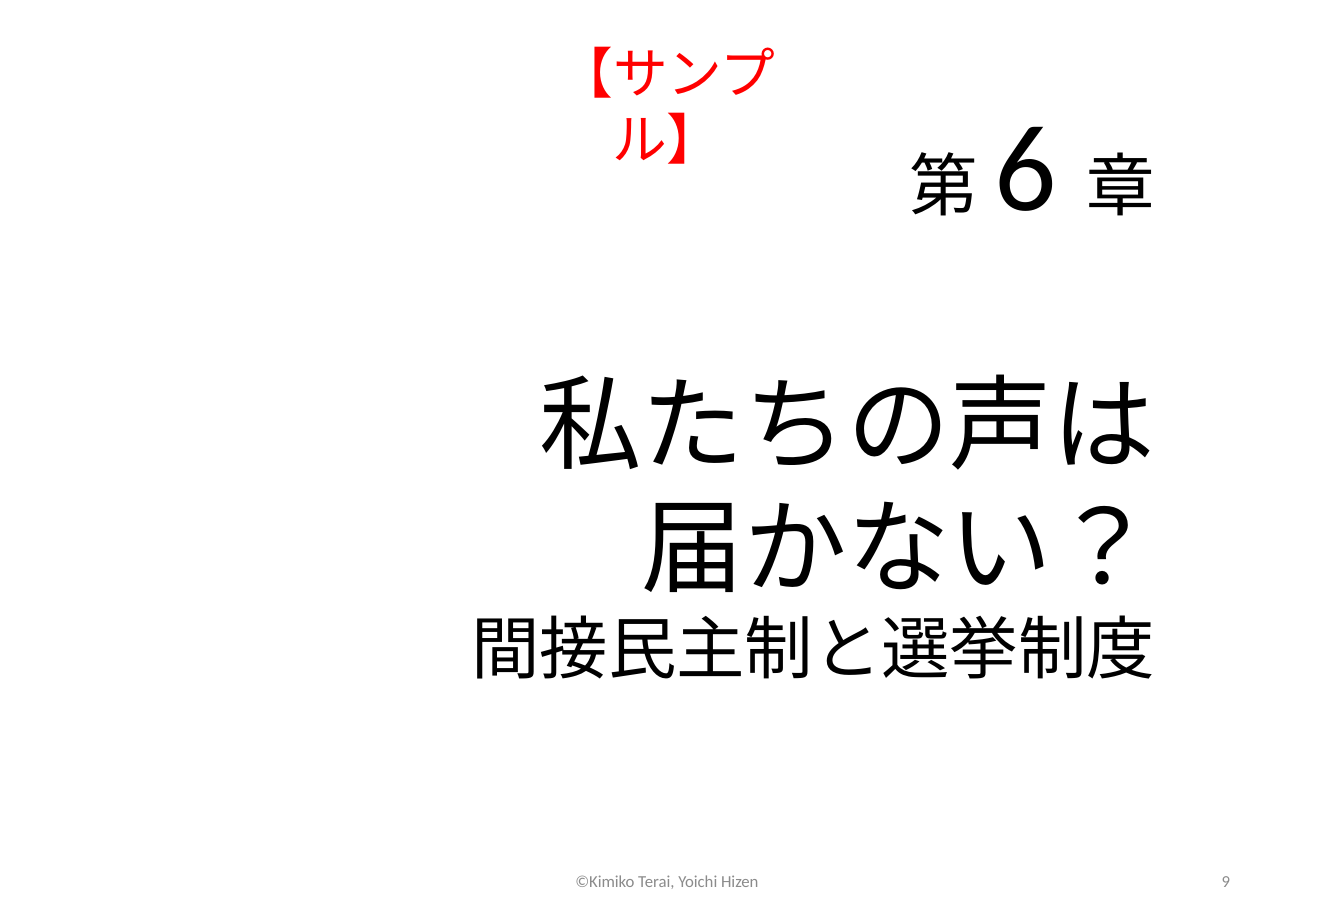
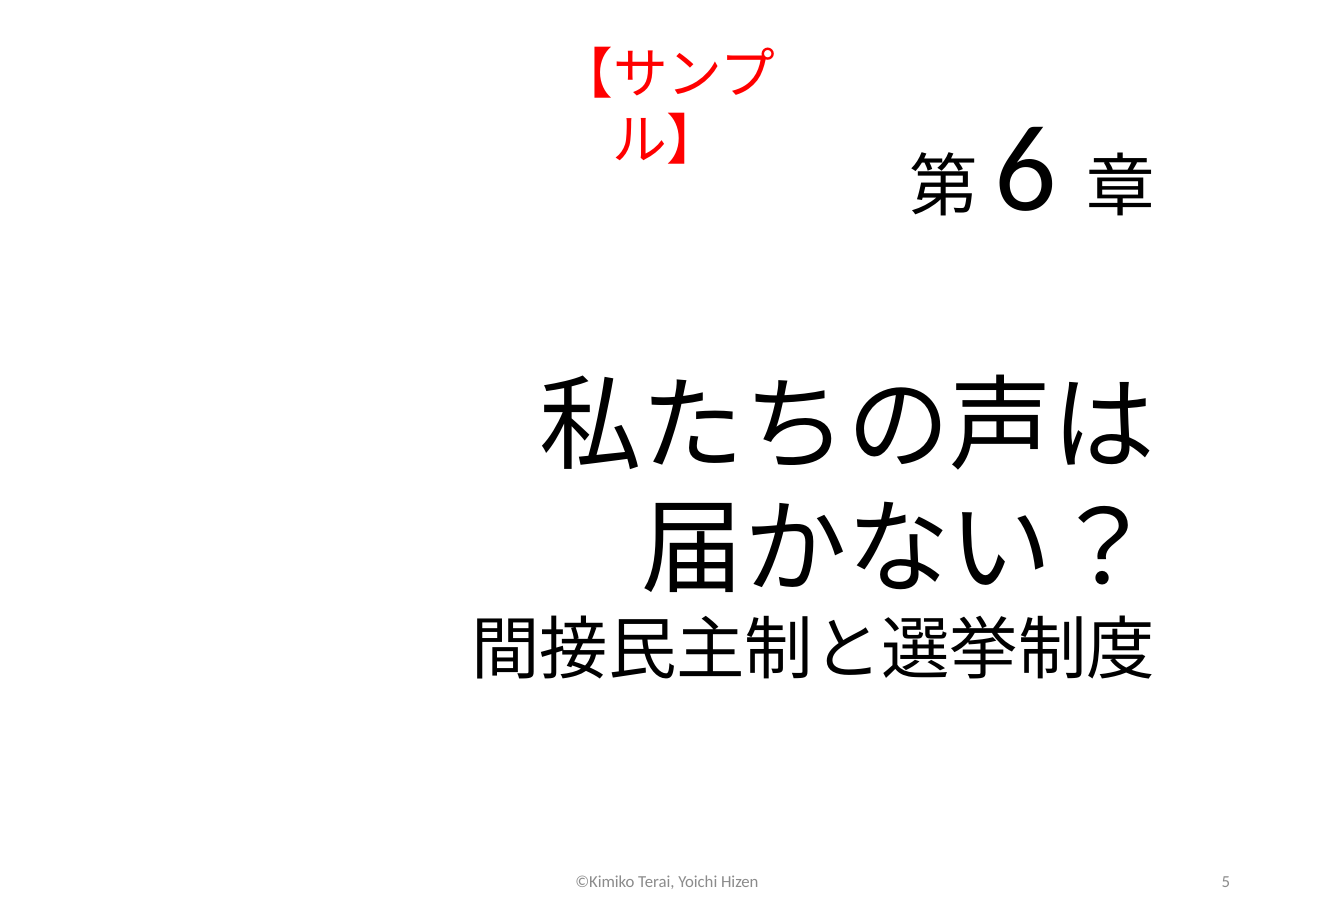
9: 9 -> 5 (1226, 882)
